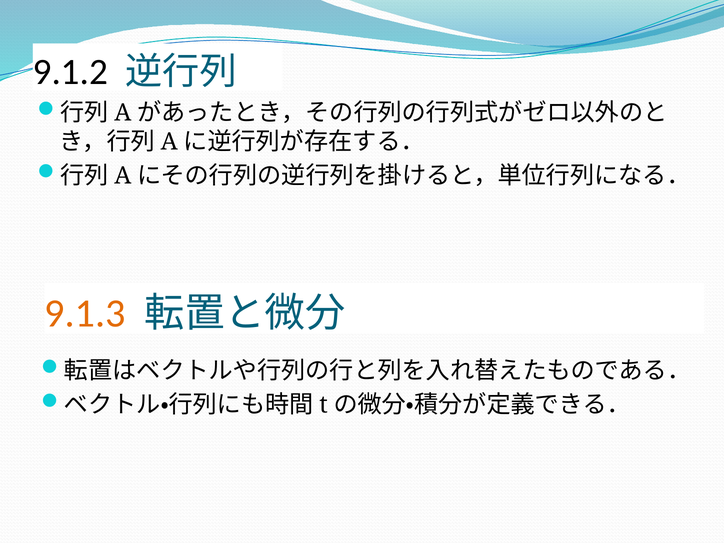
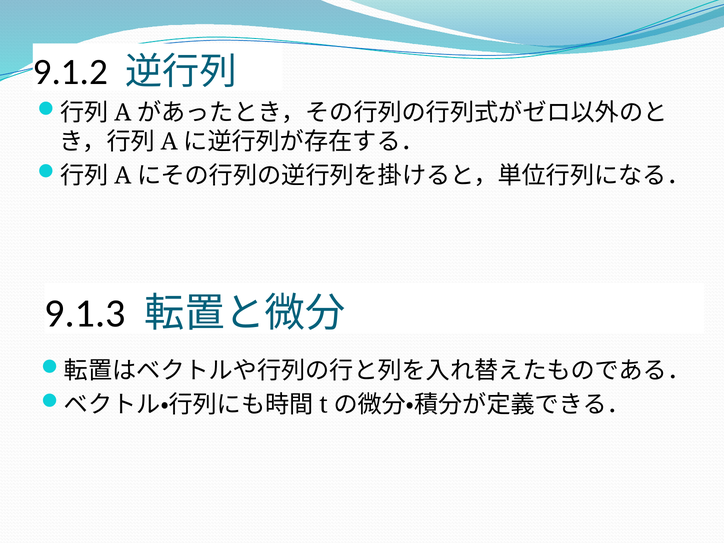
9.1.3 colour: orange -> black (85, 313)
